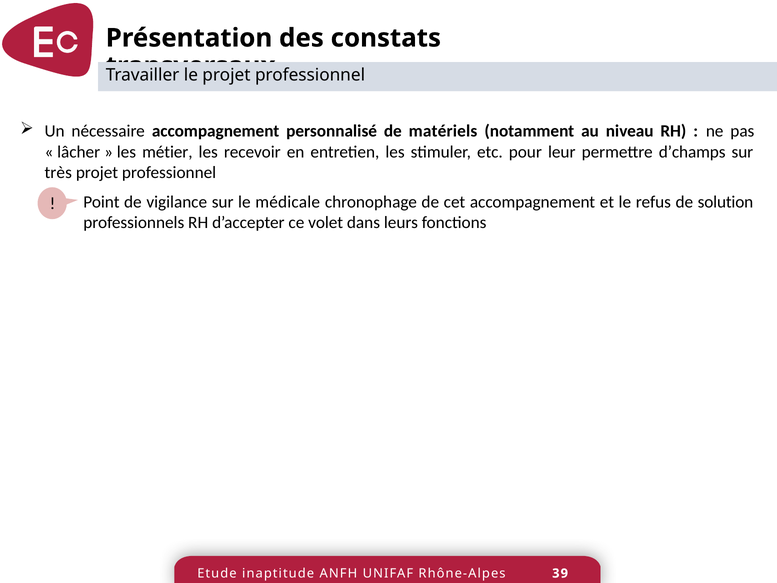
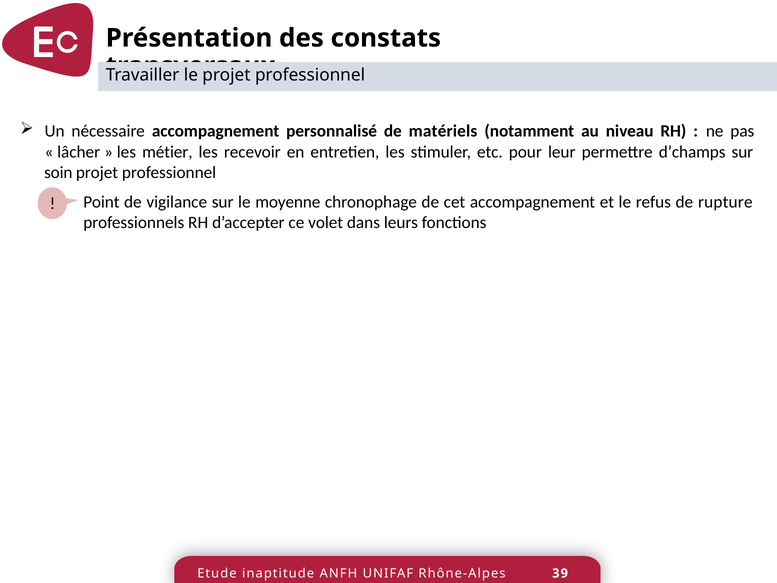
très: très -> soin (58, 173)
médicale: médicale -> moyenne (288, 202)
solution: solution -> rupture (725, 202)
